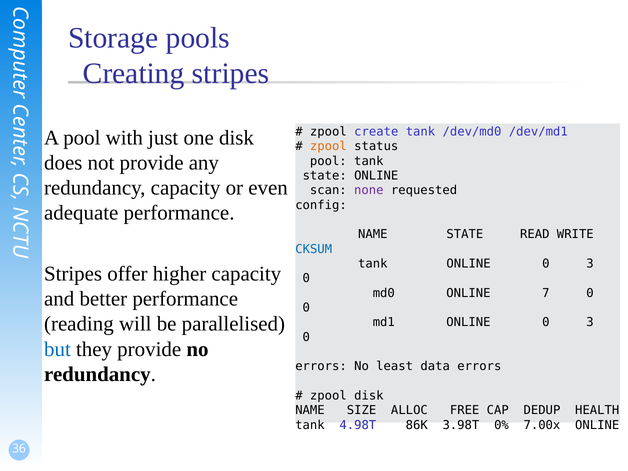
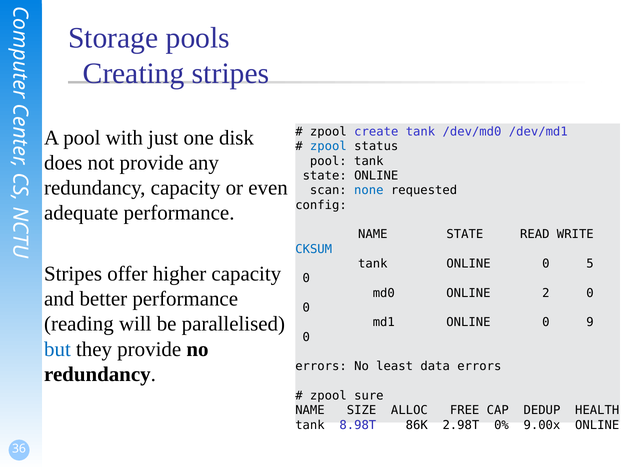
zpool colour: orange -> blue (328, 146)
none colour: purple -> blue (369, 190)
tank ONLINE 0 3: 3 -> 5 (590, 264)
7: 7 -> 2 (546, 293)
md1 ONLINE 0 3: 3 -> 9 (590, 322)
zpool disk: disk -> sure (369, 396)
4.98T: 4.98T -> 8.98T (358, 425)
3.98T: 3.98T -> 2.98T (461, 425)
7.00x: 7.00x -> 9.00x (542, 425)
